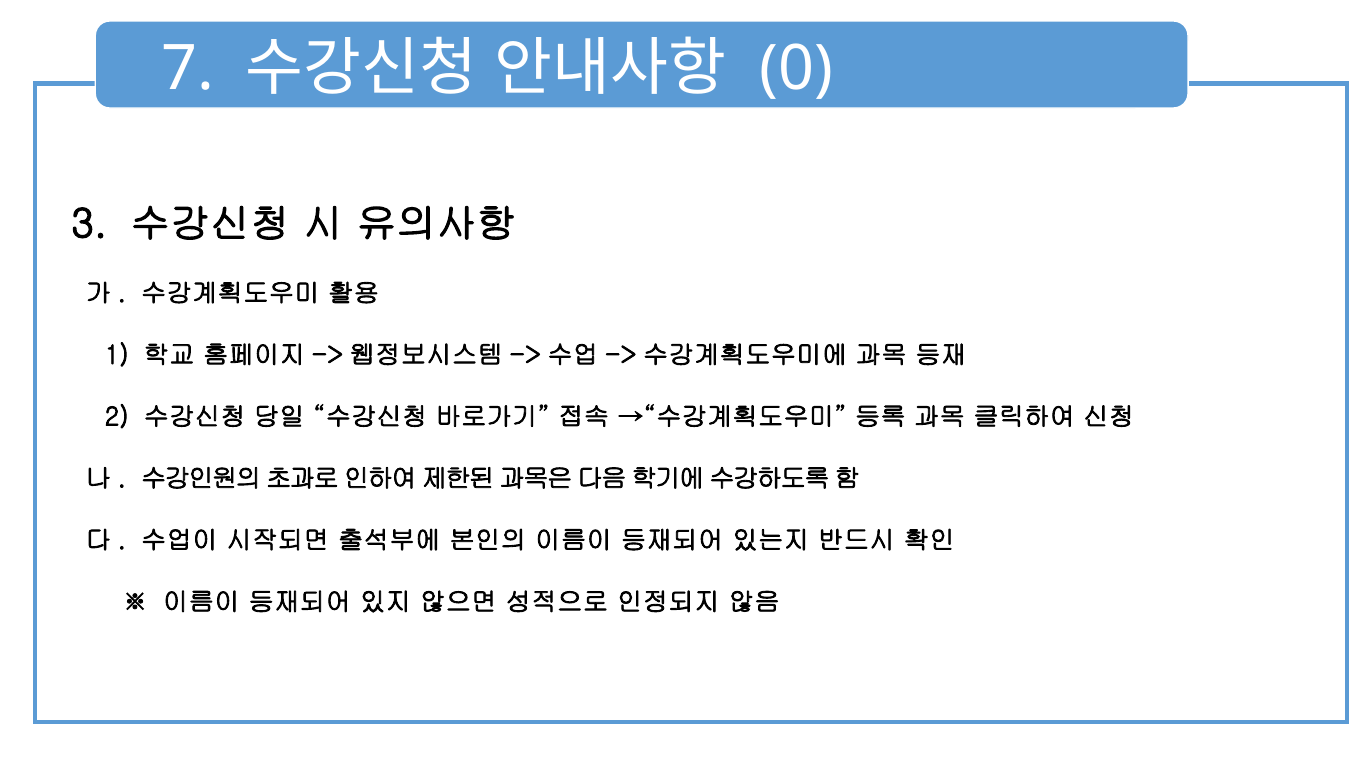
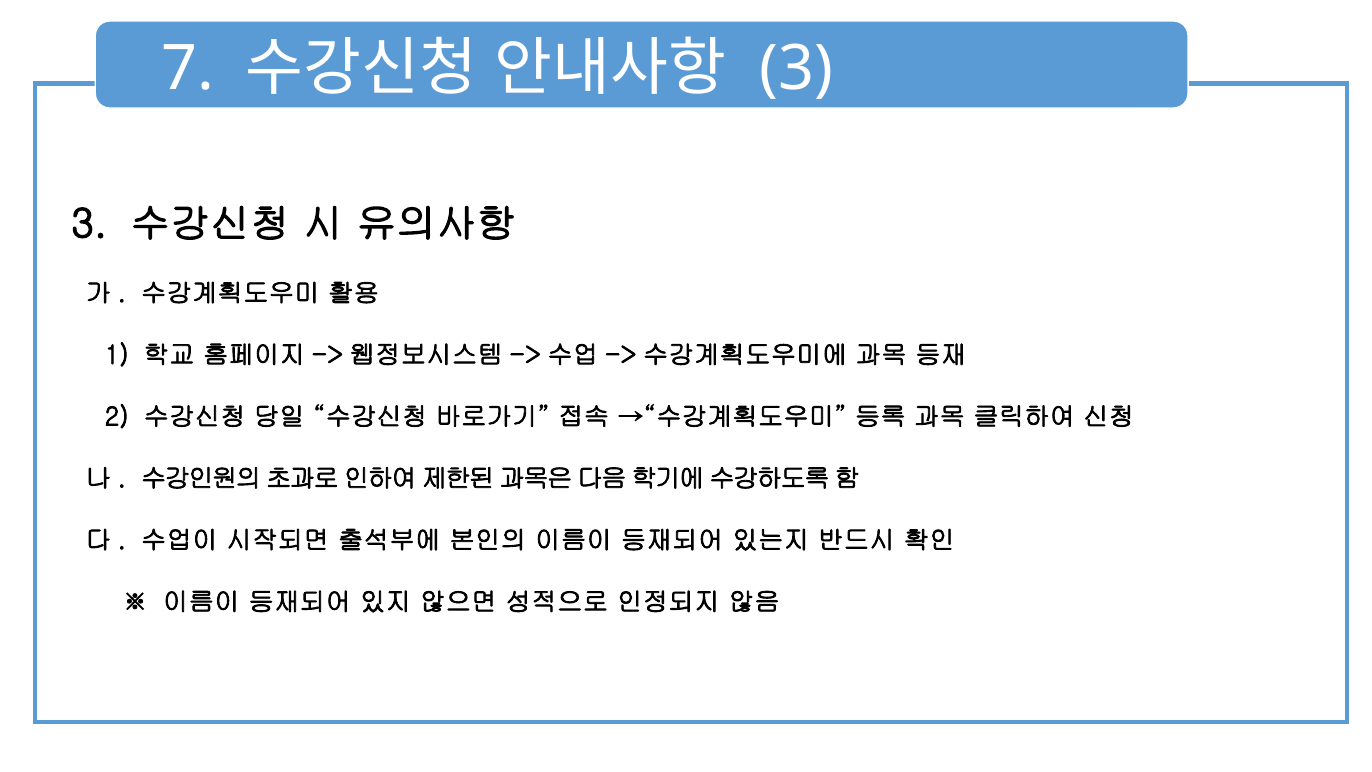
0: 0 -> 3 (796, 68)
